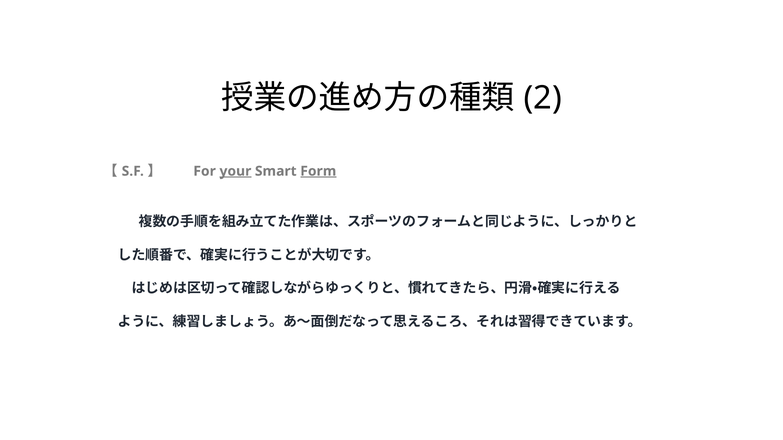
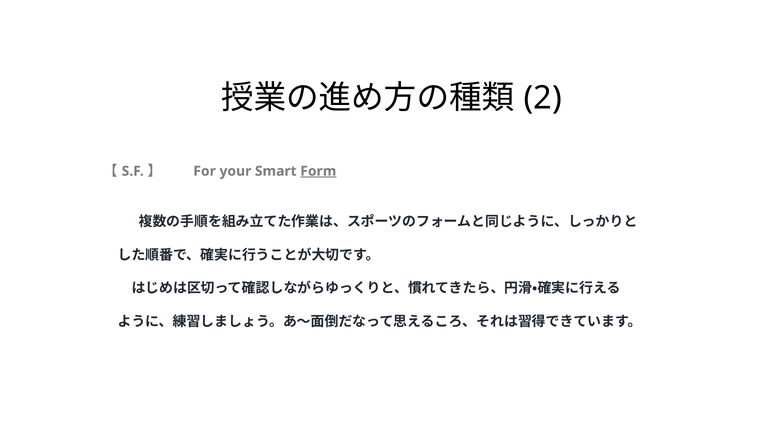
your underline: present -> none (235, 171)
